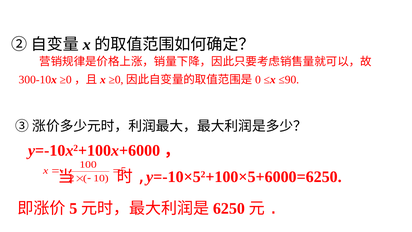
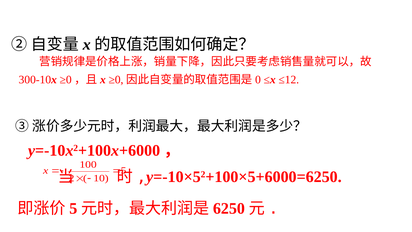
≤90: ≤90 -> ≤12 (289, 80)
